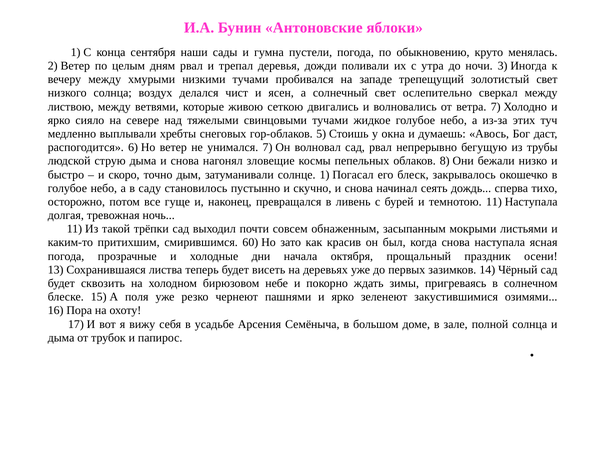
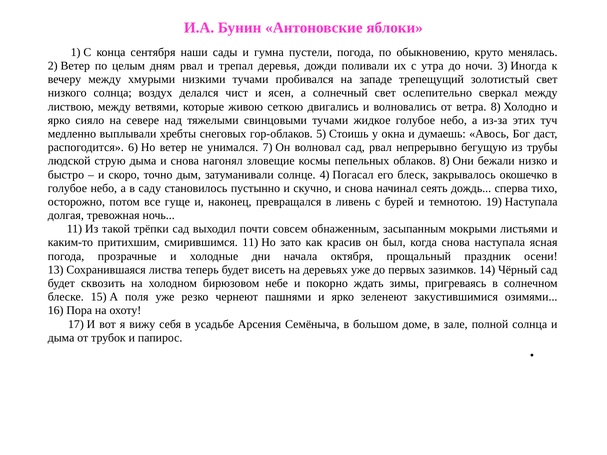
ветра 7: 7 -> 8 (496, 107)
солнце 1: 1 -> 4 (325, 175)
темнотою 11: 11 -> 19 (494, 202)
смирившимся 60: 60 -> 11 (250, 243)
